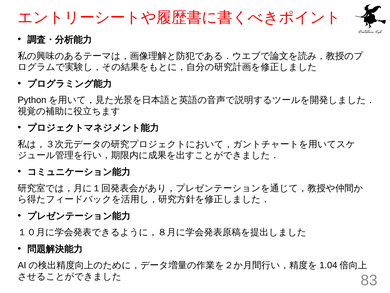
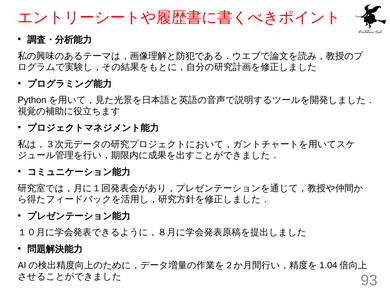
83: 83 -> 93 (369, 280)
